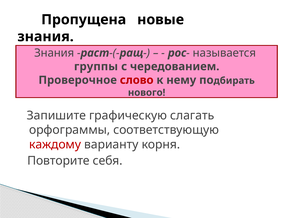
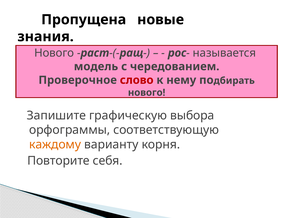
Знания: Знания -> Нового (54, 53)
группы: группы -> модель (96, 67)
слагать: слагать -> выбора (192, 116)
каждому colour: red -> orange (55, 145)
